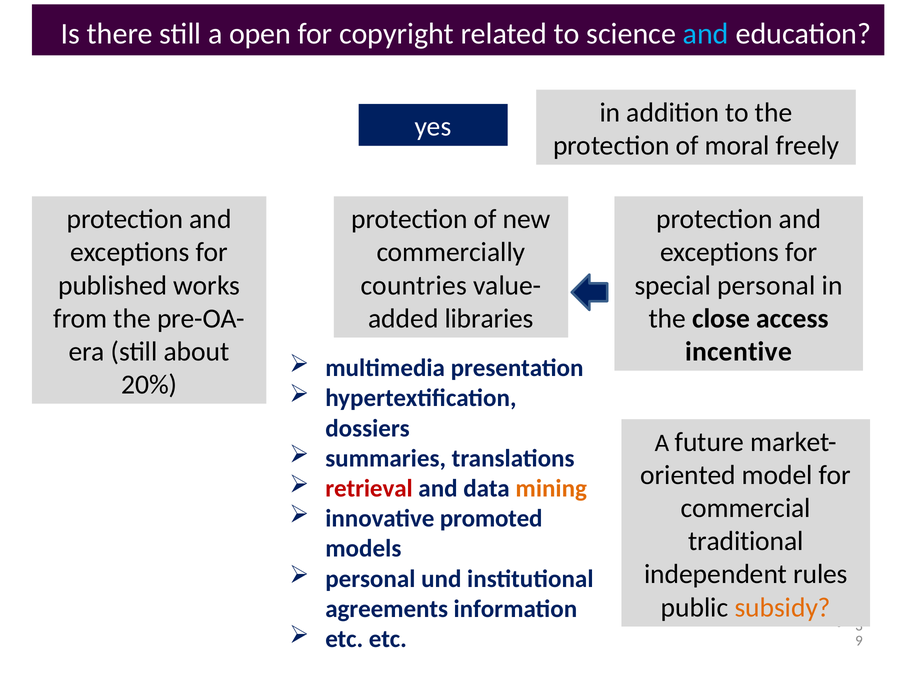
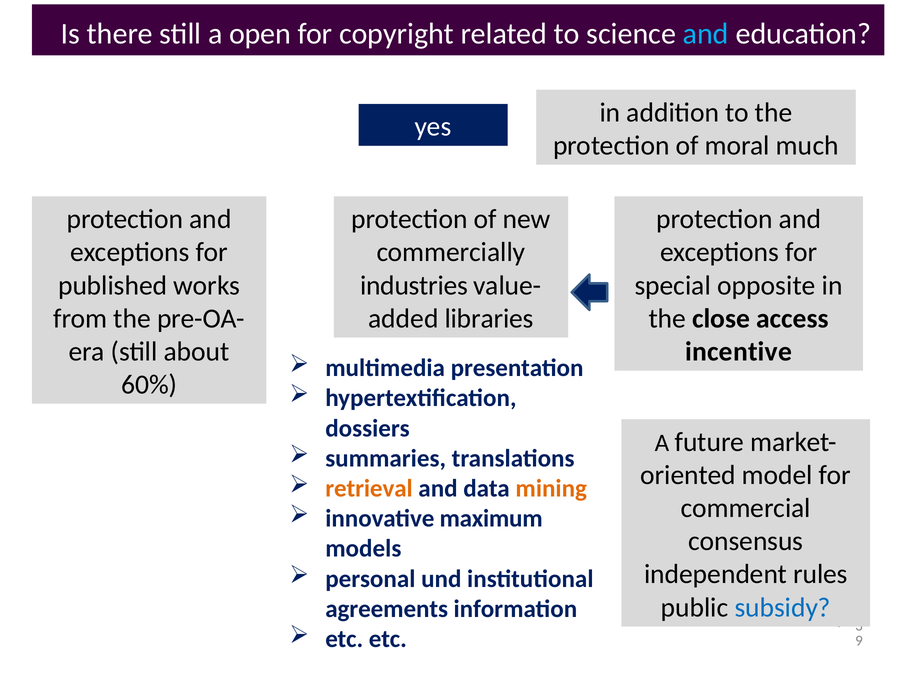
freely: freely -> much (807, 146)
countries: countries -> industries (414, 285)
special personal: personal -> opposite (766, 285)
20%: 20% -> 60% (149, 384)
retrieval colour: red -> orange (369, 488)
promoted: promoted -> maximum (491, 518)
traditional: traditional -> consensus (746, 541)
subsidy colour: orange -> blue (783, 607)
